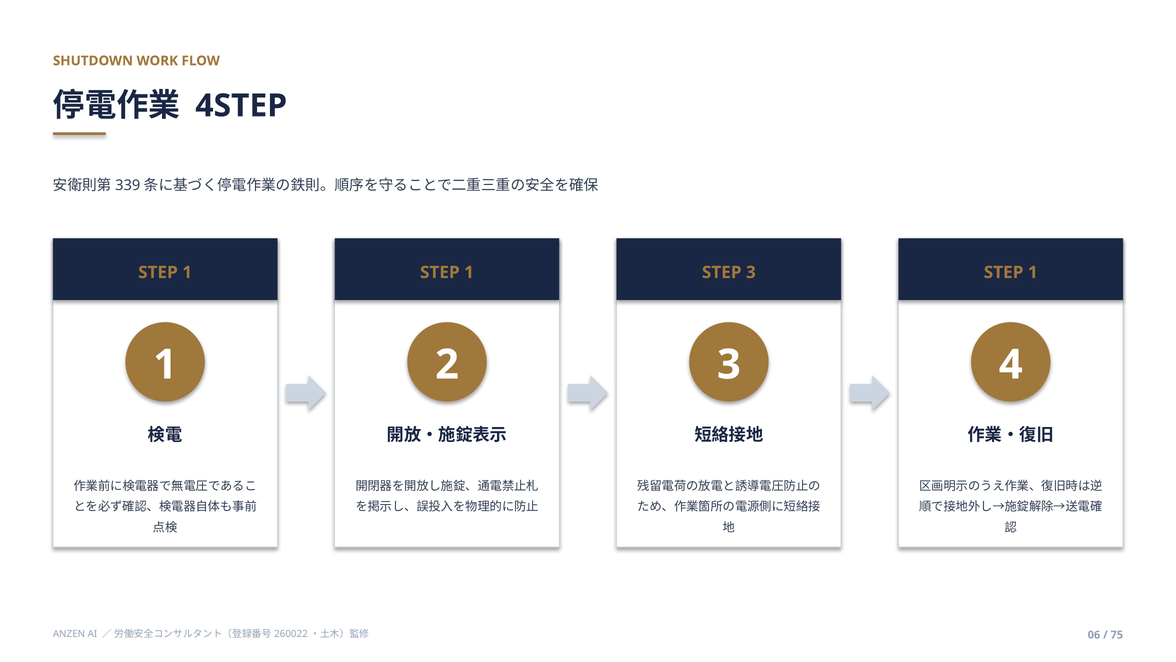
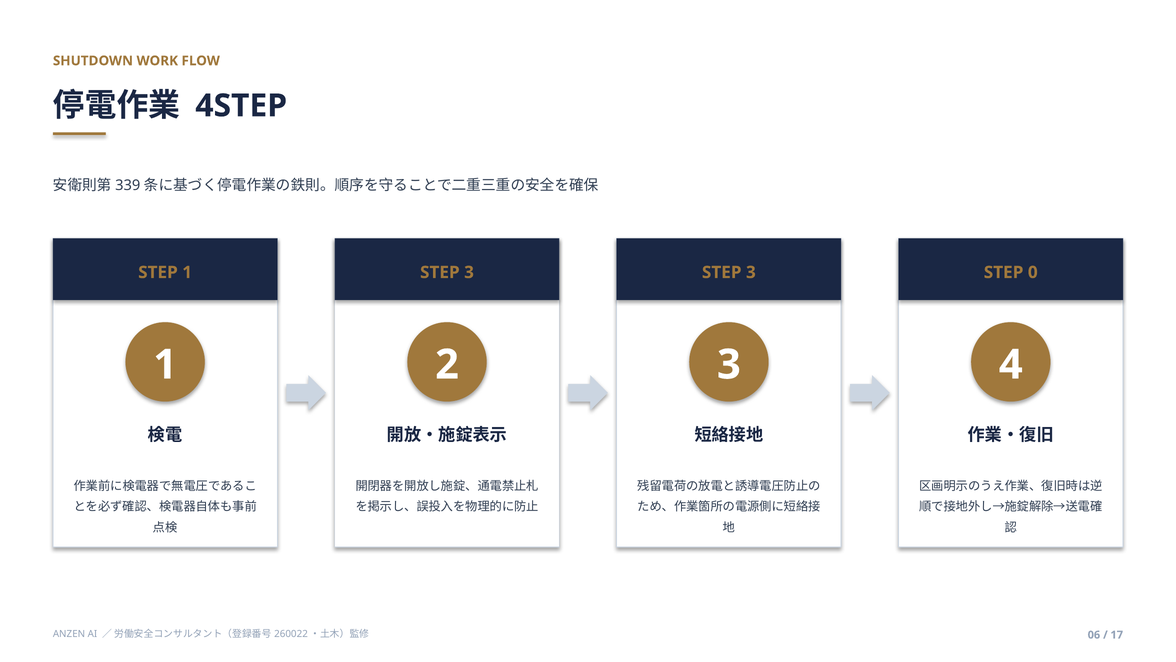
1: 1 -> 3 (469, 272)
1: 1 -> 0 (1033, 272)
75: 75 -> 17 (1117, 634)
